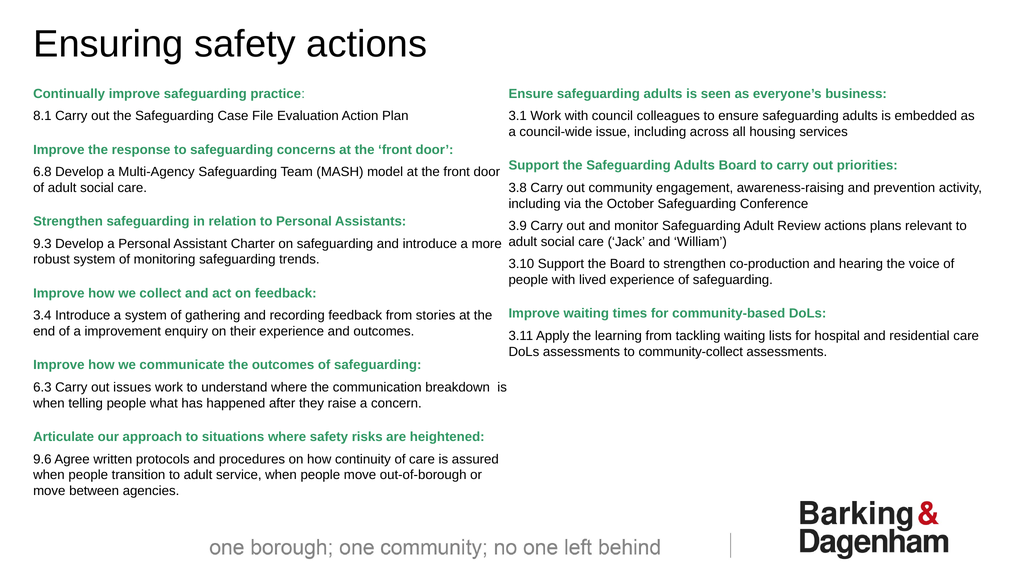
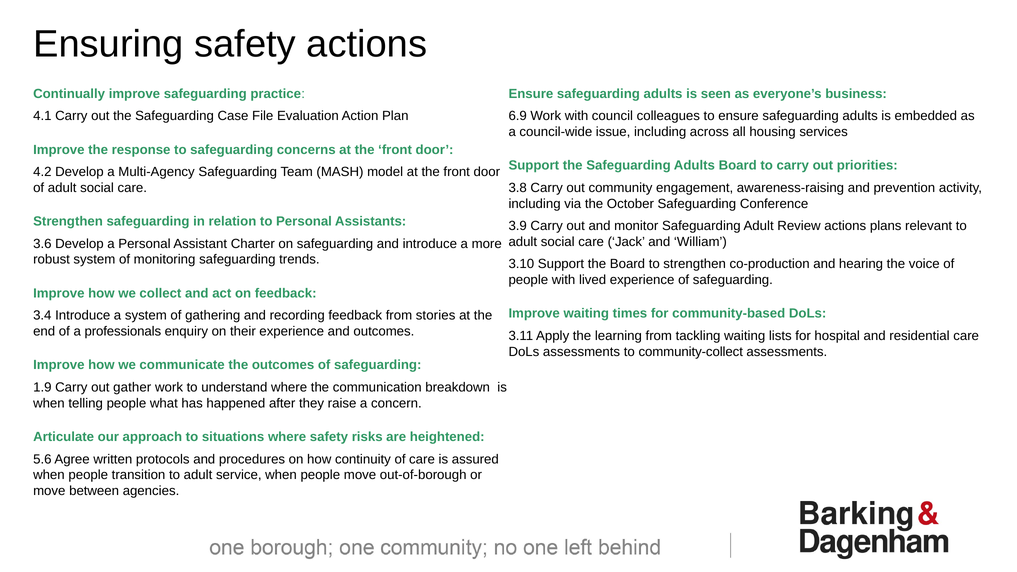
8.1: 8.1 -> 4.1 (42, 116)
3.1: 3.1 -> 6.9 (518, 116)
6.8: 6.8 -> 4.2 (42, 172)
9.3: 9.3 -> 3.6 (42, 244)
improvement: improvement -> professionals (123, 331)
6.3: 6.3 -> 1.9 (42, 387)
issues: issues -> gather (132, 387)
9.6: 9.6 -> 5.6 (42, 459)
